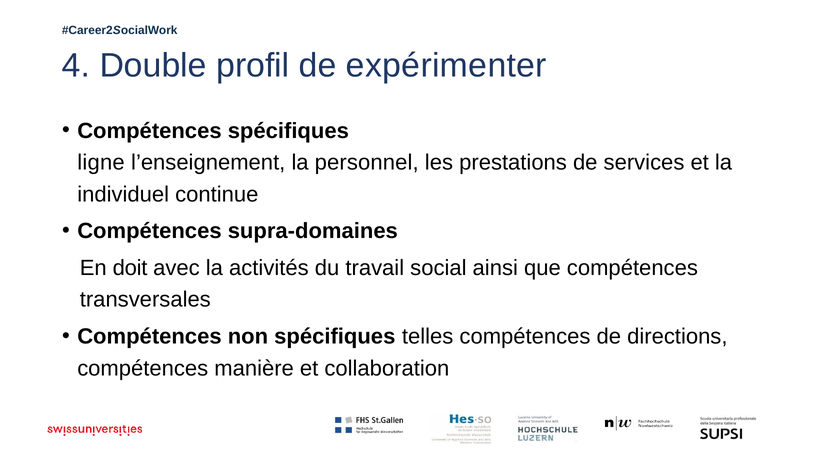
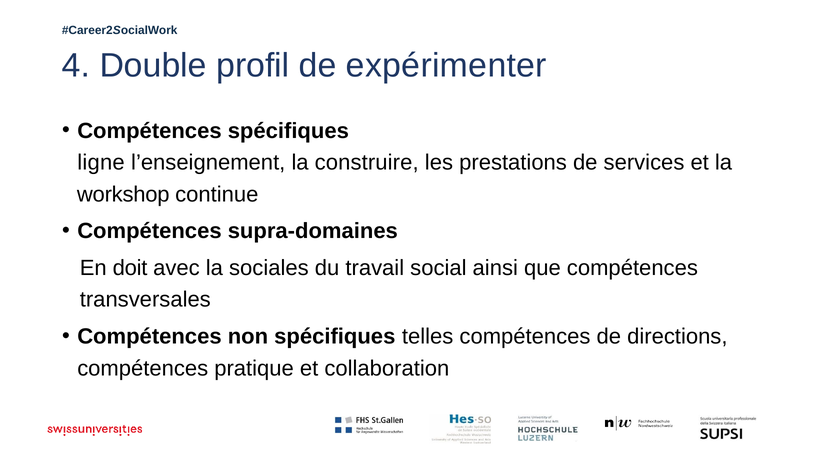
personnel: personnel -> construire (367, 163)
individuel: individuel -> workshop (123, 194)
activités: activités -> sociales (269, 268)
manière: manière -> pratique (254, 368)
